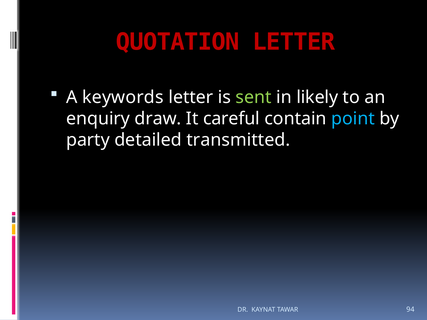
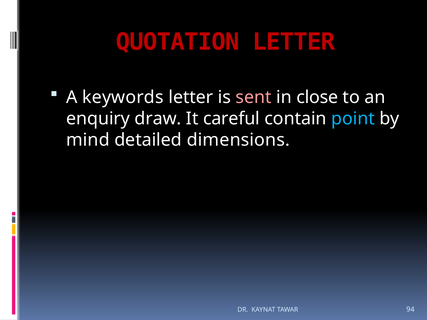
sent colour: light green -> pink (254, 97)
likely: likely -> close (317, 97)
party: party -> mind (88, 140)
transmitted: transmitted -> dimensions (238, 140)
